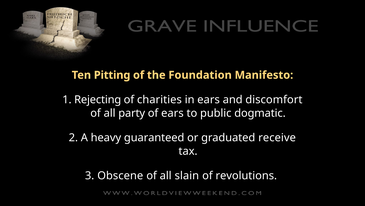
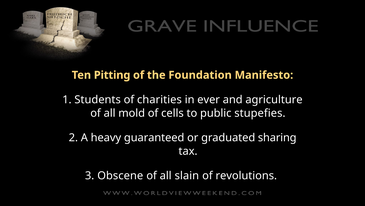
Rejecting: Rejecting -> Students (98, 99)
in ears: ears -> ever (209, 99)
discomfort: discomfort -> agriculture (274, 99)
party: party -> mold (132, 113)
of ears: ears -> cells (172, 113)
dogmatic: dogmatic -> stupefies (260, 113)
receive: receive -> sharing (277, 137)
